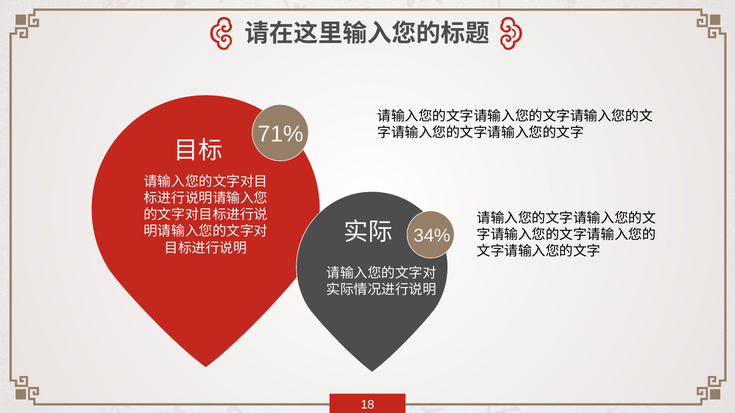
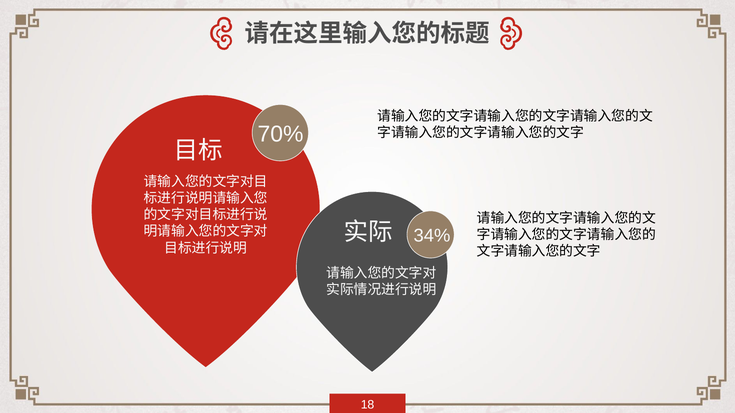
71%: 71% -> 70% (281, 134)
